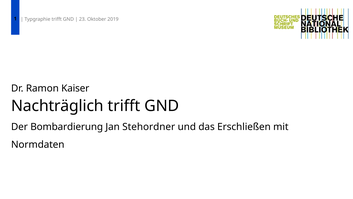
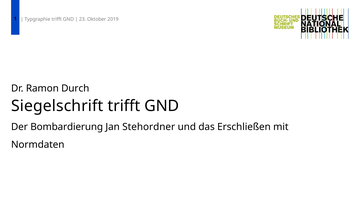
Kaiser: Kaiser -> Durch (75, 88)
Nachträglich: Nachträglich -> Siegelschrift (57, 106)
